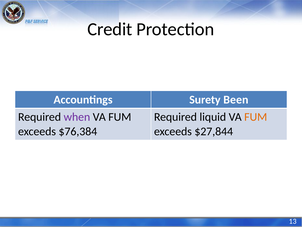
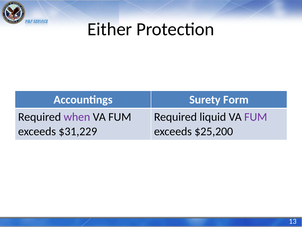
Credit: Credit -> Either (110, 29)
Been: Been -> Form (236, 99)
FUM colour: orange -> purple (256, 117)
$76,384: $76,384 -> $31,229 (78, 131)
$27,844: $27,844 -> $25,200 (214, 131)
